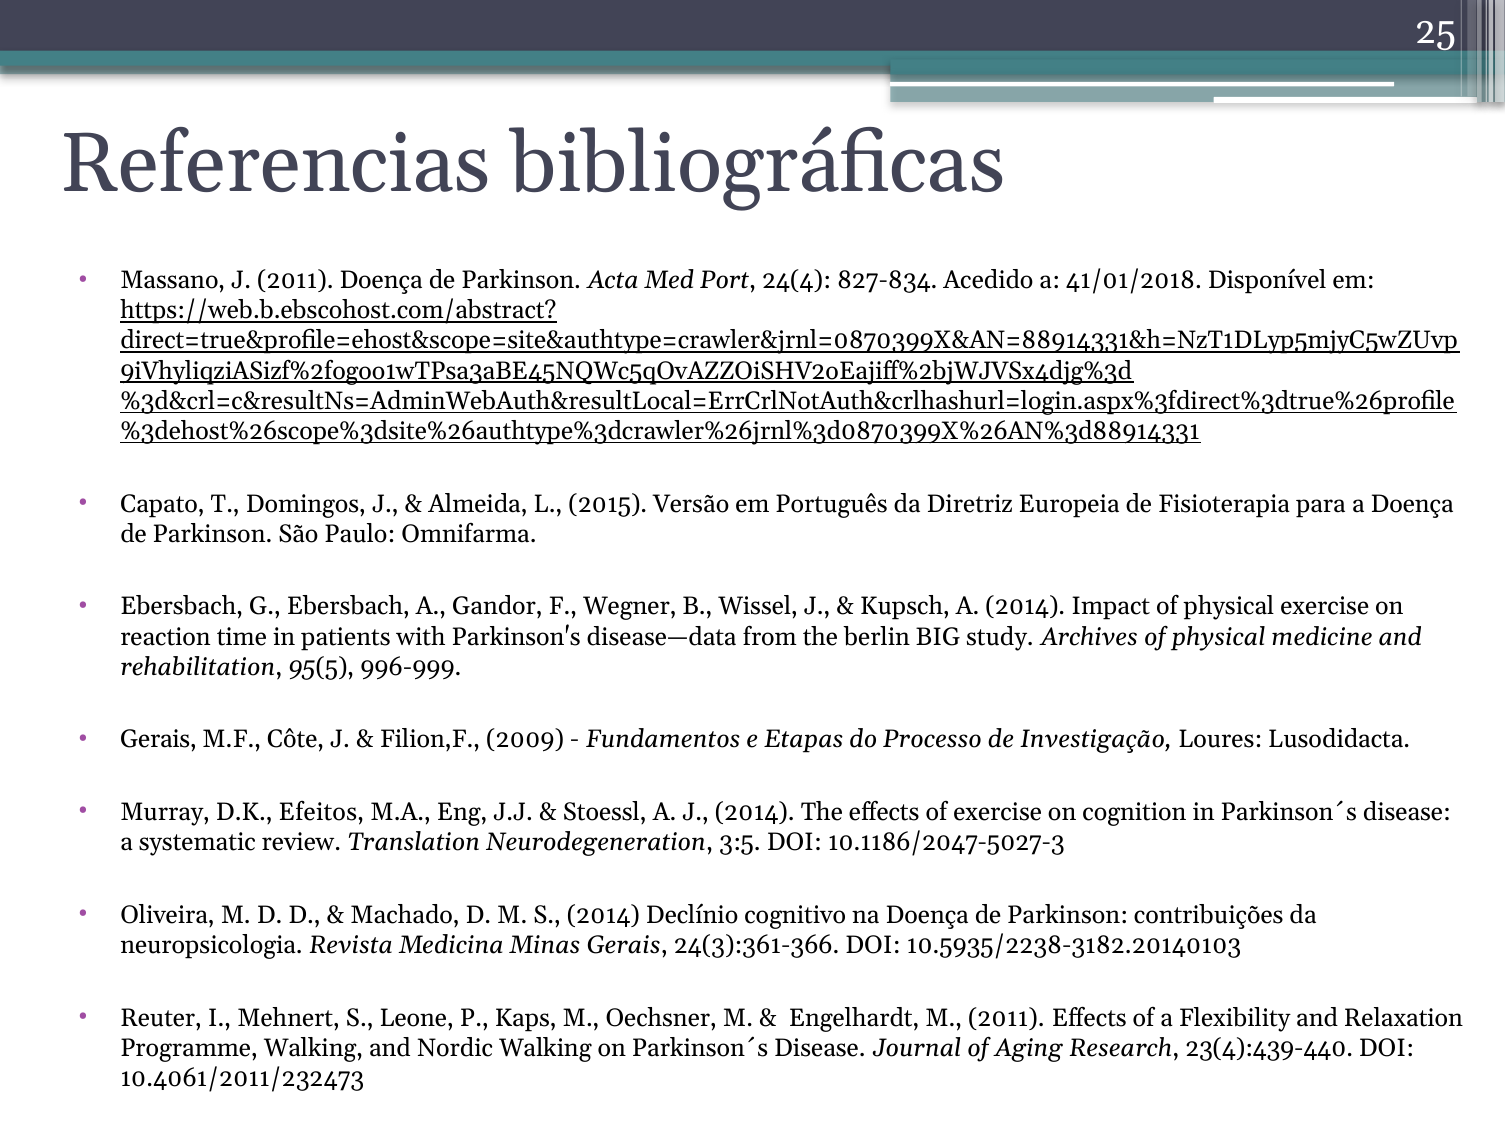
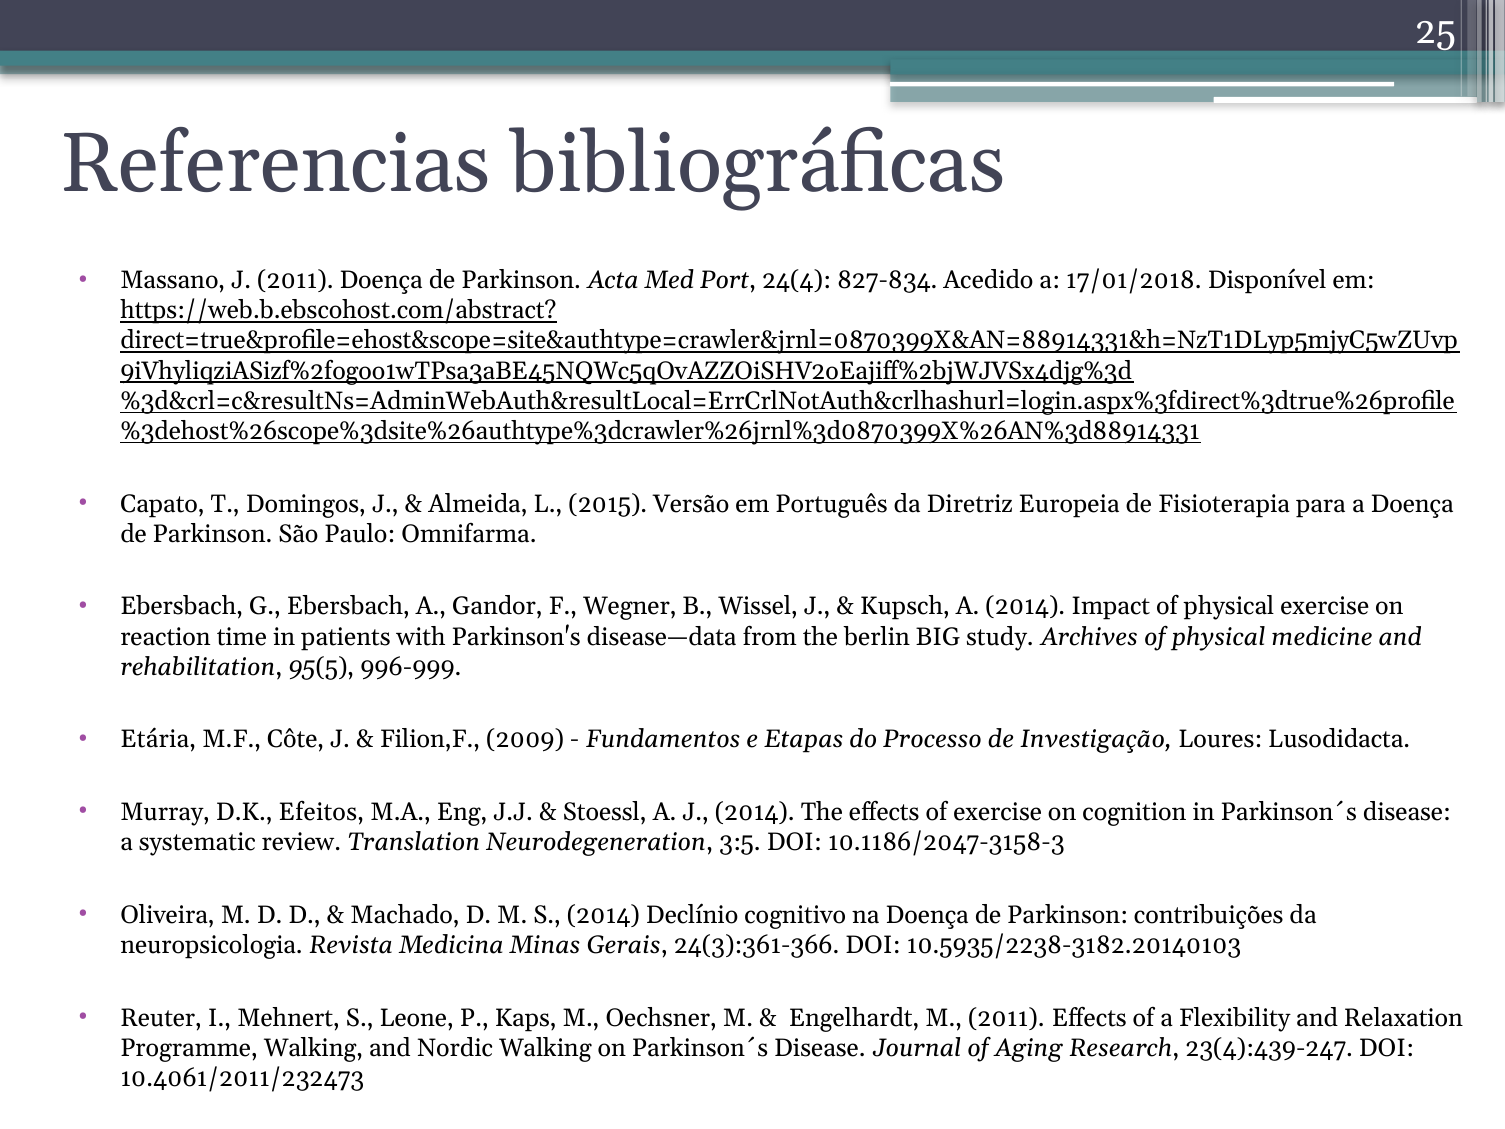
41/01/2018: 41/01/2018 -> 17/01/2018 (1134, 280)
Gerais: Gerais -> Etária (158, 739)
10.1186/2047-5027-3: 10.1186/2047-5027-3 -> 10.1186/2047-3158-3 (946, 842)
23(4):439-440: 23(4):439-440 -> 23(4):439-247 (1269, 1048)
